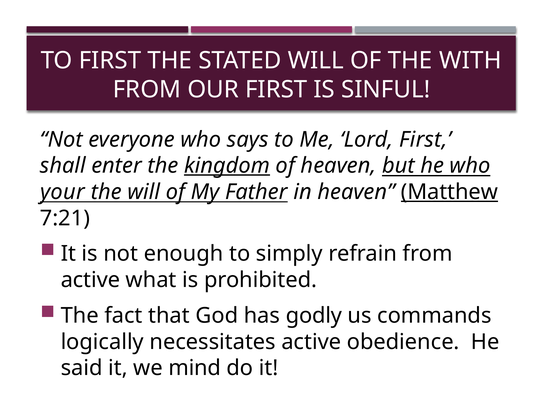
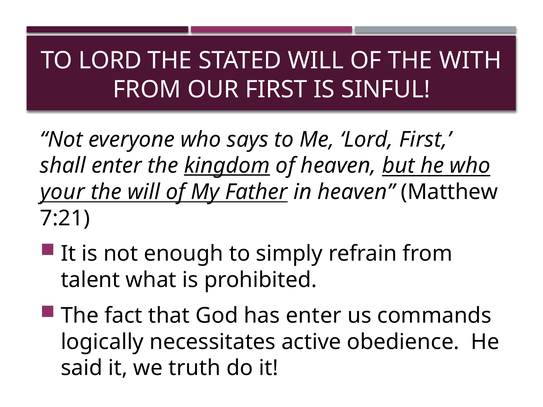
TO FIRST: FIRST -> LORD (110, 61)
Matthew underline: present -> none (449, 192)
active: active -> talent (90, 280)
has godly: godly -> enter (314, 316)
mind: mind -> truth (195, 368)
